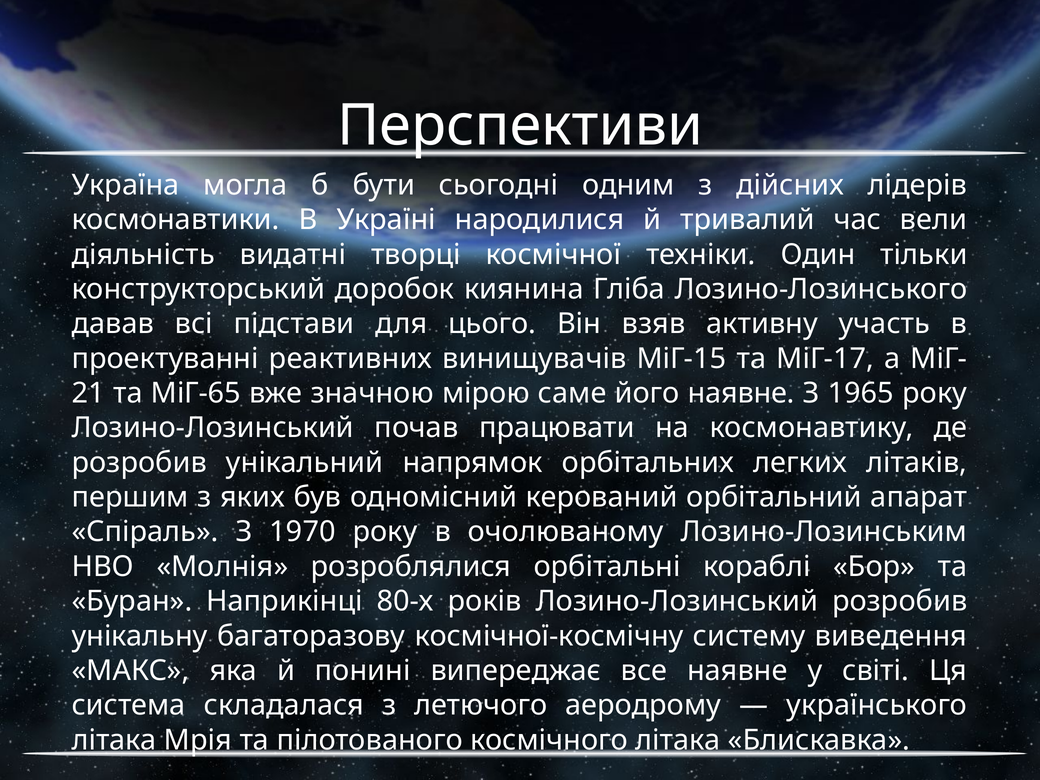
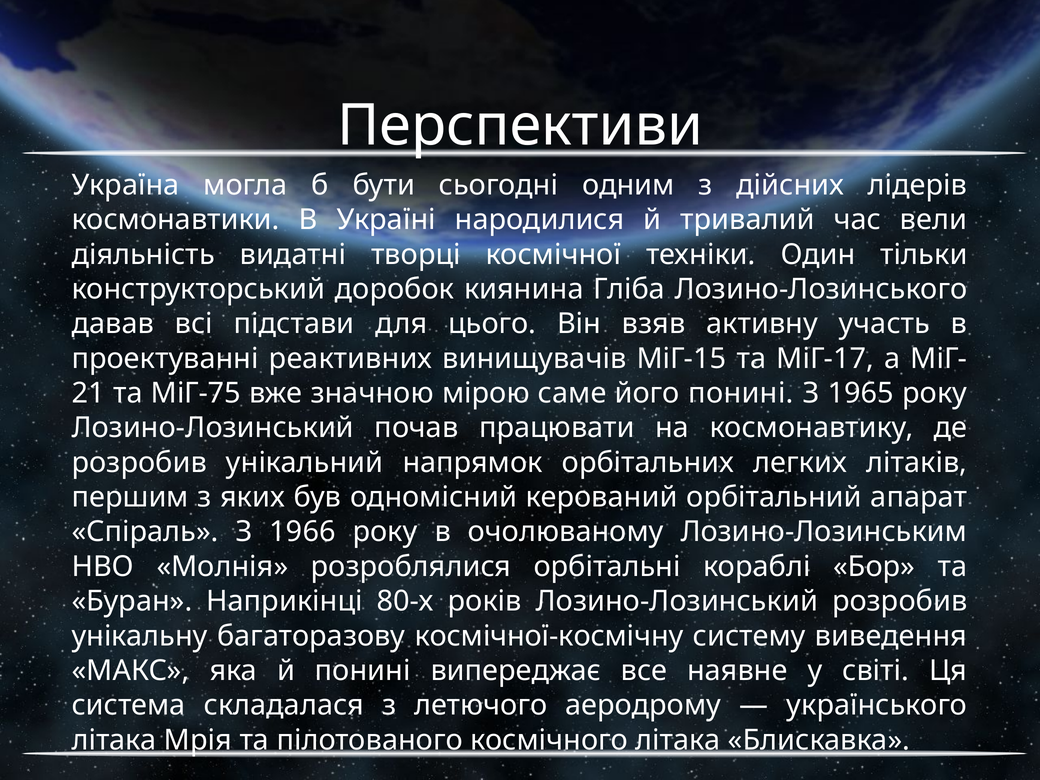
МіГ-65: МіГ-65 -> МіГ-75 (196, 393)
його наявне: наявне -> понині (741, 393)
1970: 1970 -> 1966 (303, 532)
